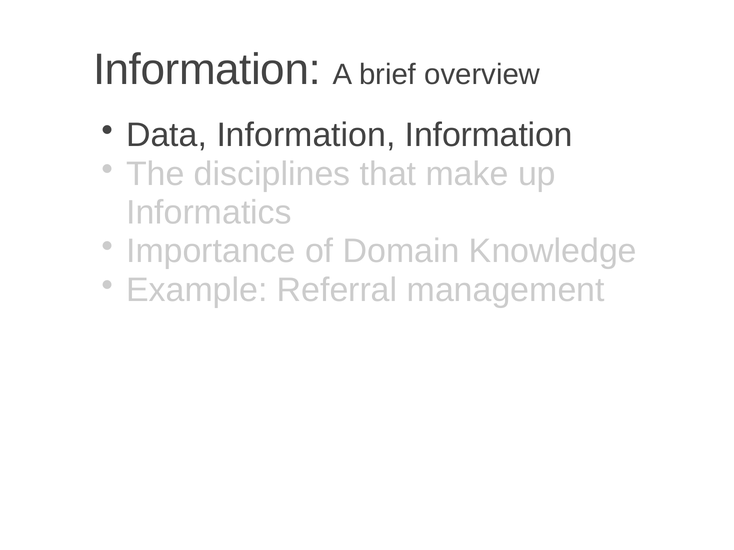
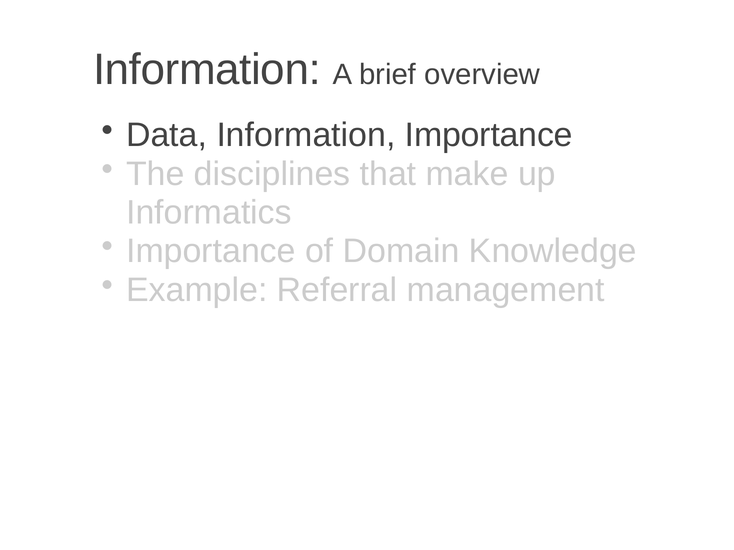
Information Information: Information -> Importance (489, 135)
